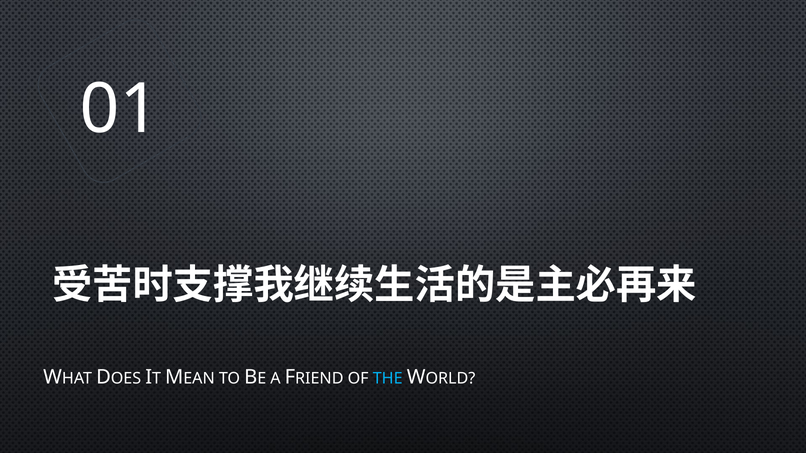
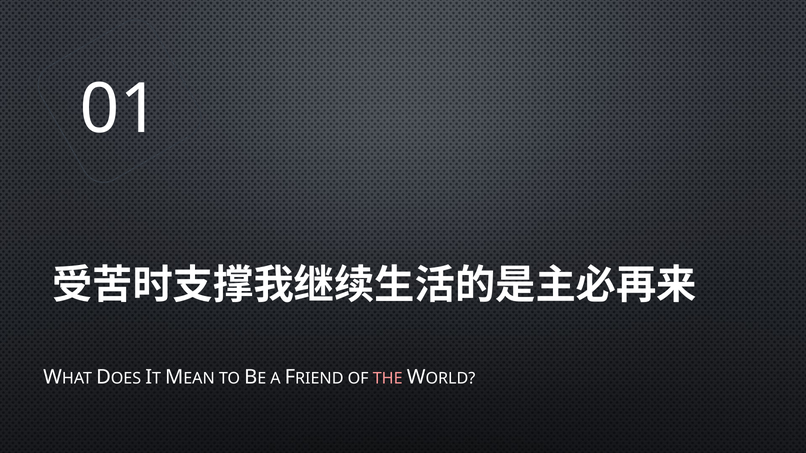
THE colour: light blue -> pink (388, 379)
